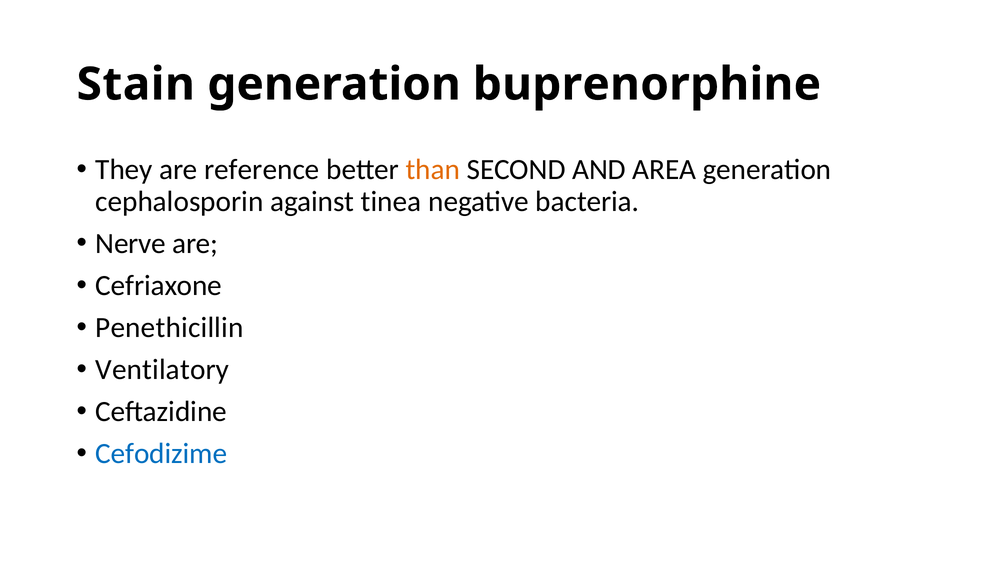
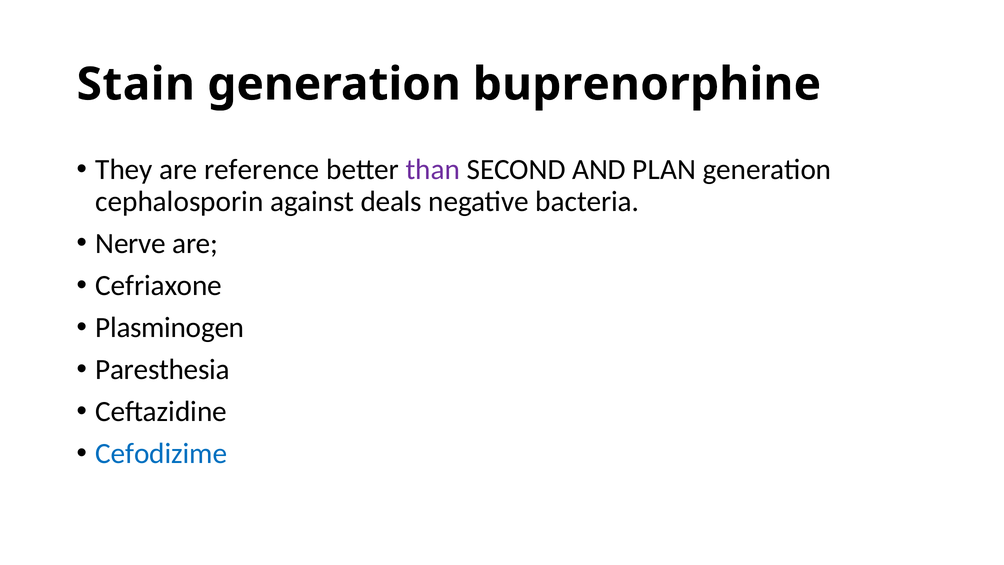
than colour: orange -> purple (433, 170)
AREA: AREA -> PLAN (664, 170)
tinea: tinea -> deals (391, 201)
Penethicillin: Penethicillin -> Plasminogen (170, 327)
Ventilatory: Ventilatory -> Paresthesia (163, 369)
